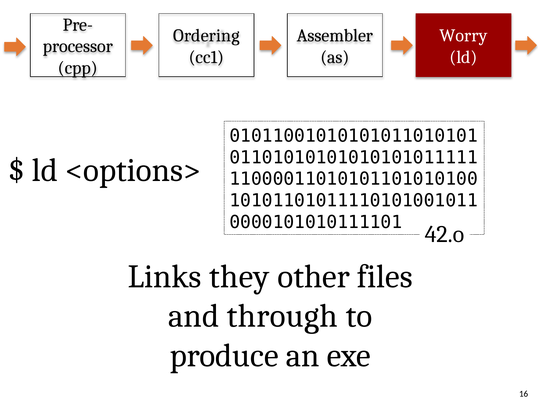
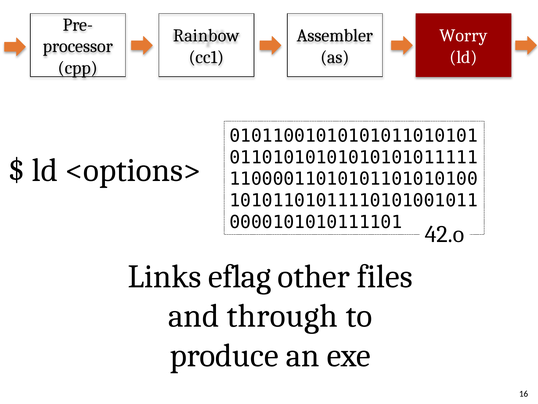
Ordering: Ordering -> Rainbow (206, 36)
they: they -> eflag (240, 276)
